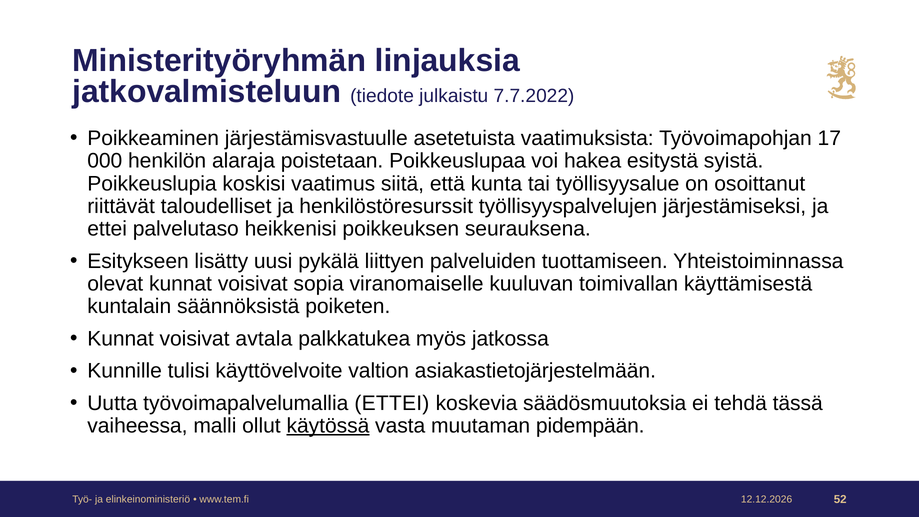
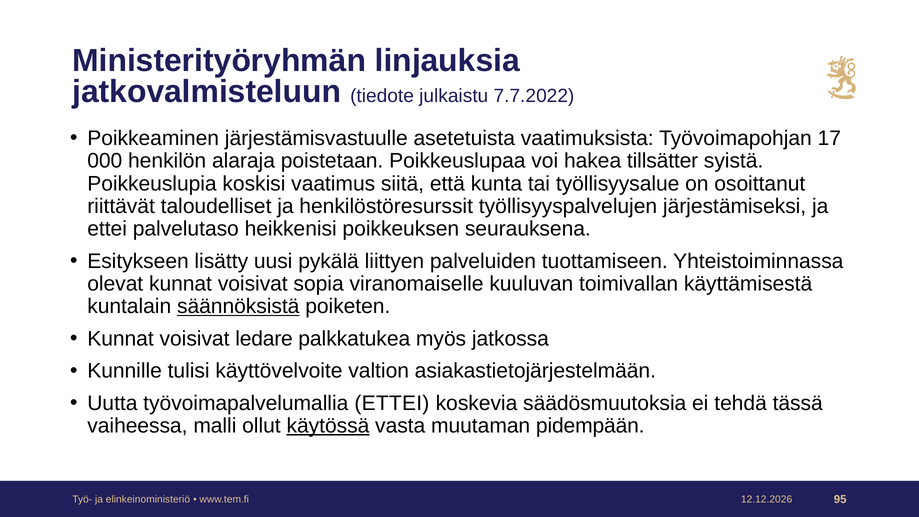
esitystä: esitystä -> tillsätter (663, 161)
säännöksistä underline: none -> present (238, 306)
avtala: avtala -> ledare (264, 339)
52: 52 -> 95 (840, 500)
